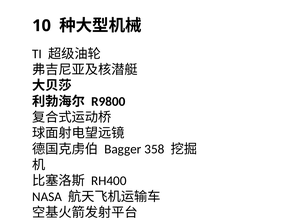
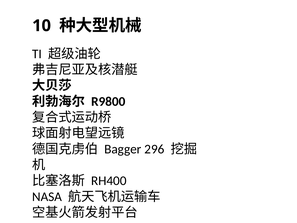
358: 358 -> 296 (154, 149)
